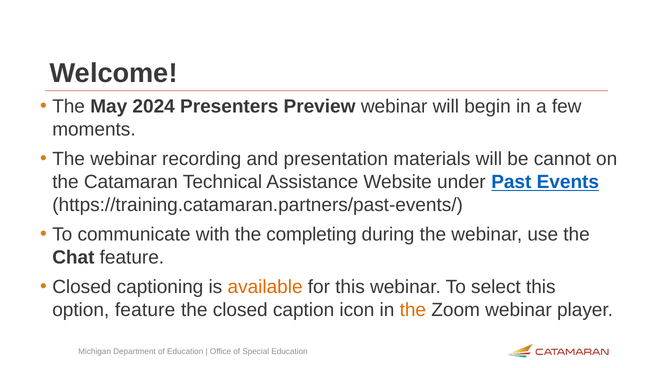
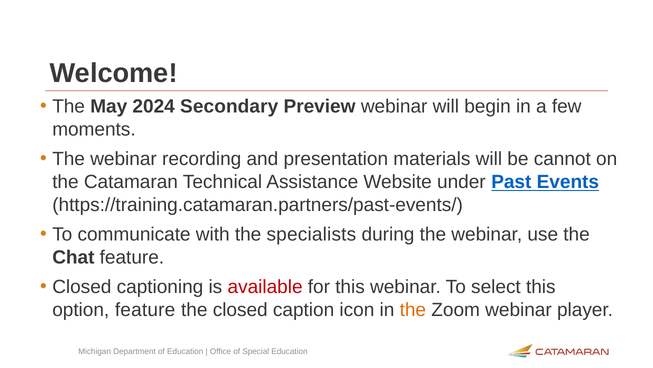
Presenters: Presenters -> Secondary (229, 106)
completing: completing -> specialists (311, 234)
available colour: orange -> red (265, 287)
